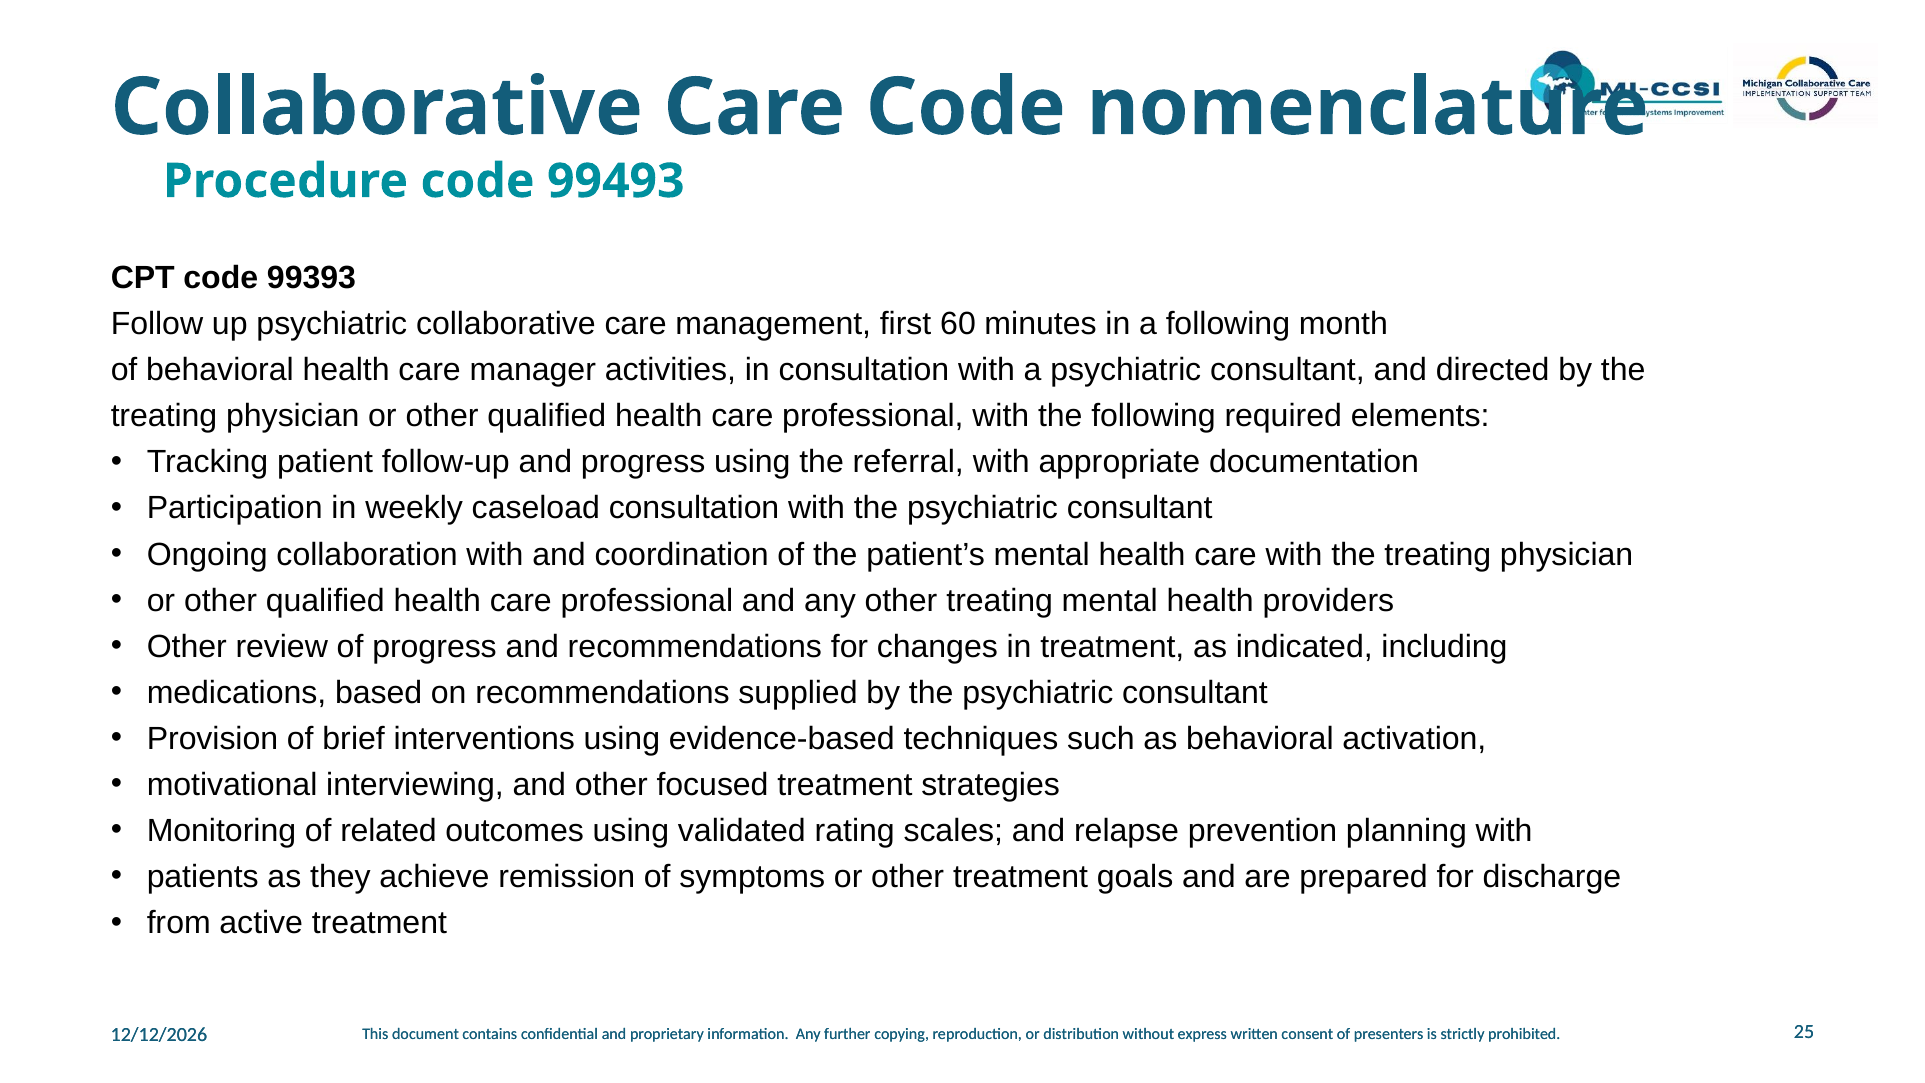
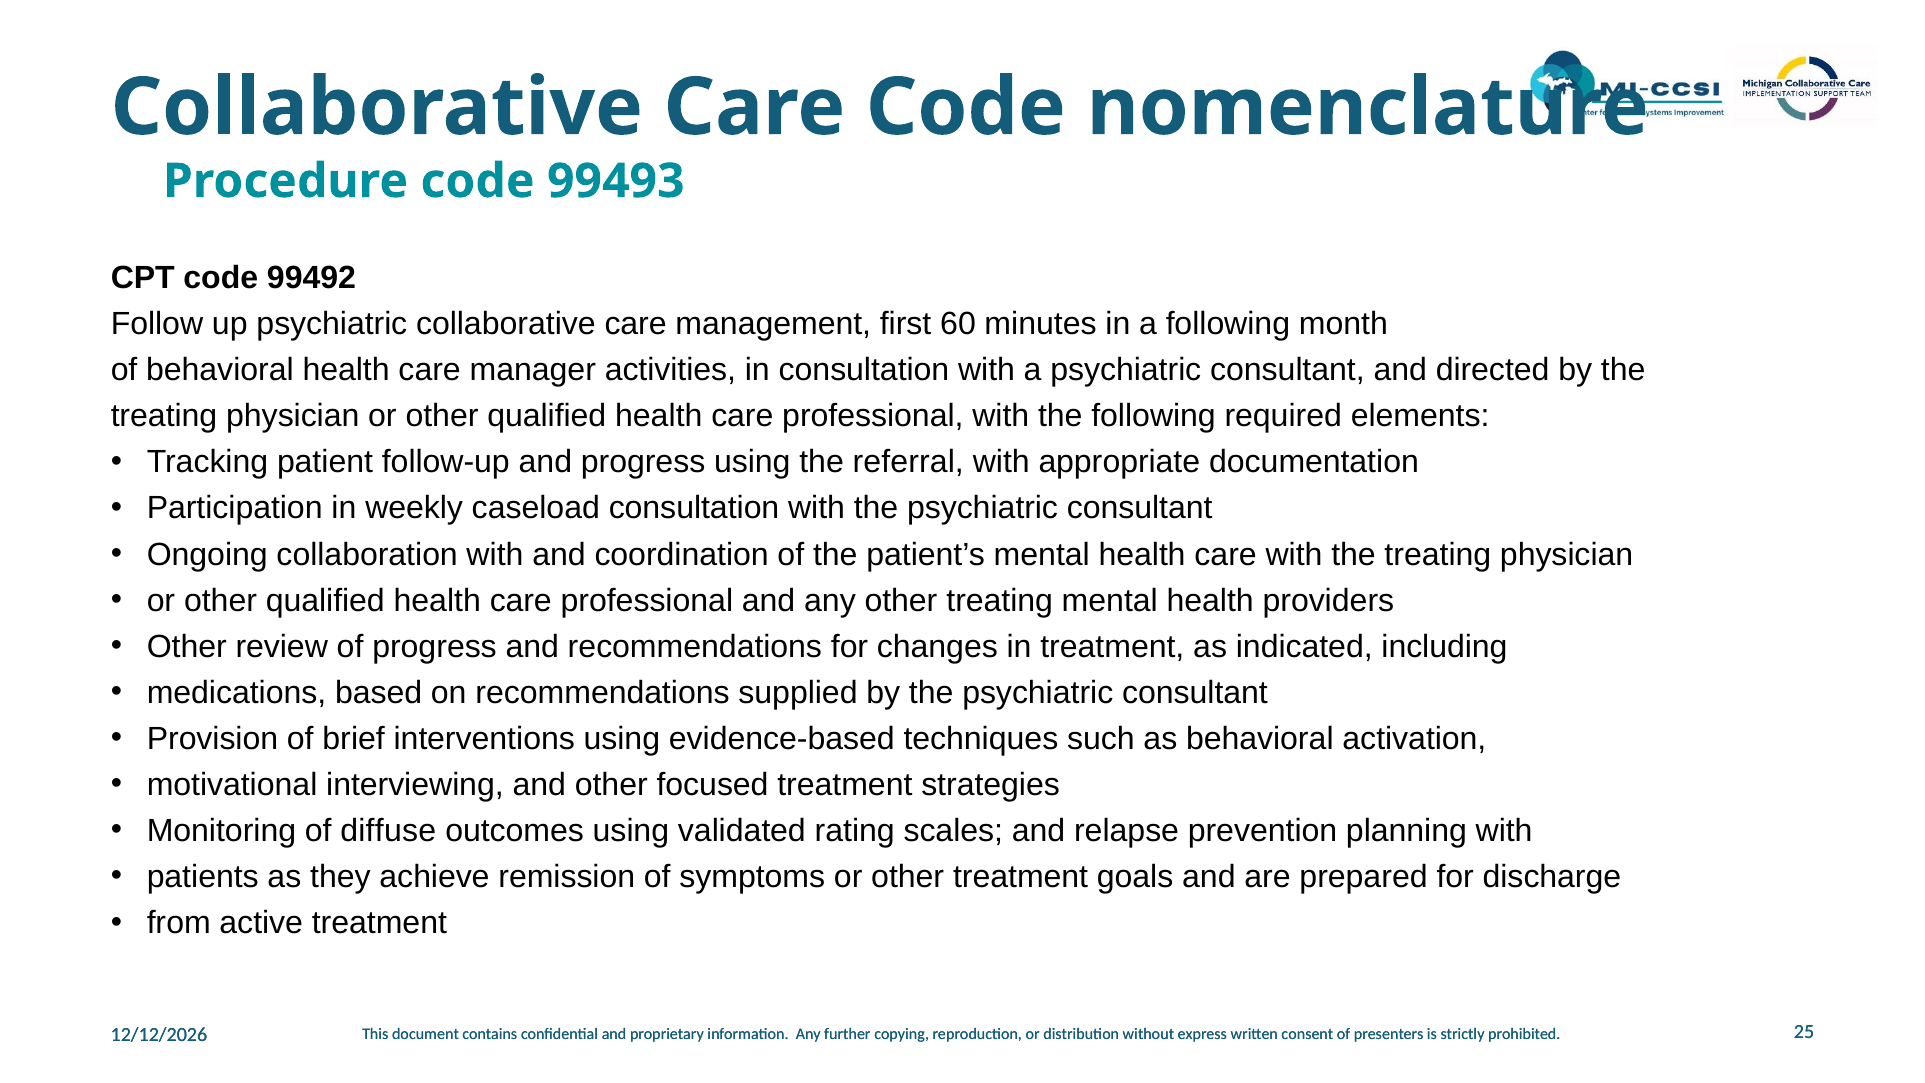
99393: 99393 -> 99492 (312, 278)
related: related -> diffuse (388, 831)
